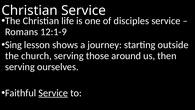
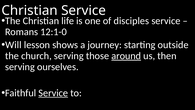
12:1-9: 12:1-9 -> 12:1-0 (54, 32)
Sing: Sing -> Will (13, 45)
around underline: none -> present (126, 56)
